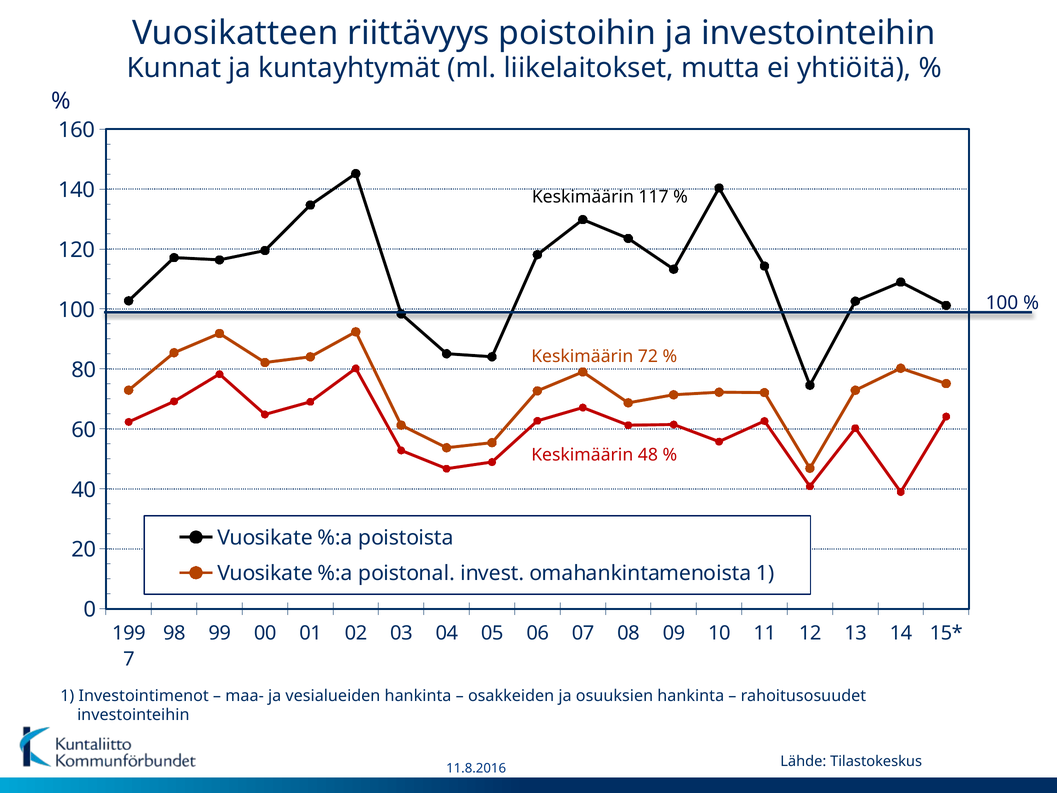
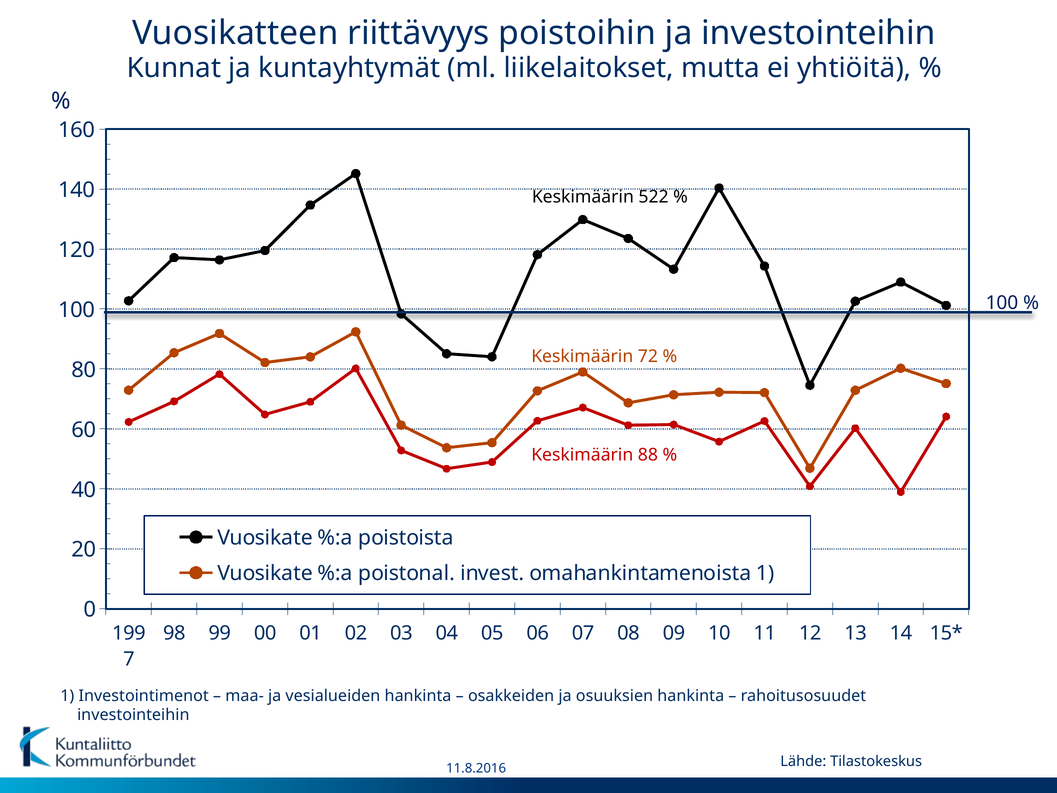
117: 117 -> 522 (654, 197)
48: 48 -> 88 (648, 455)
